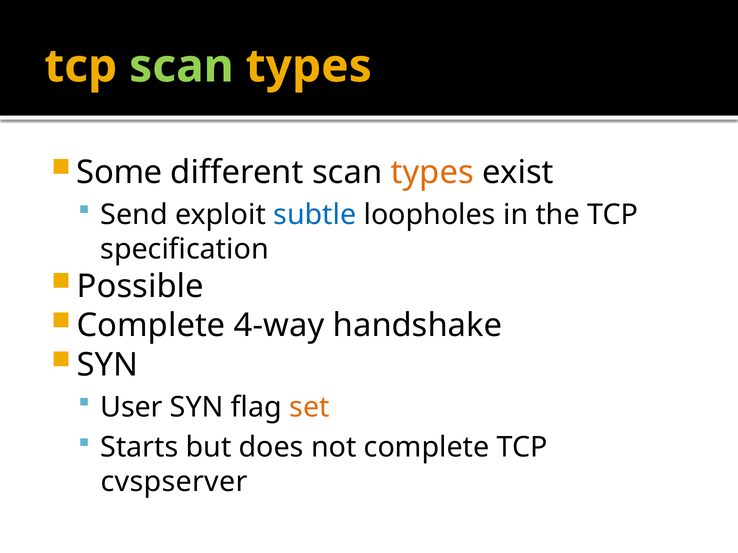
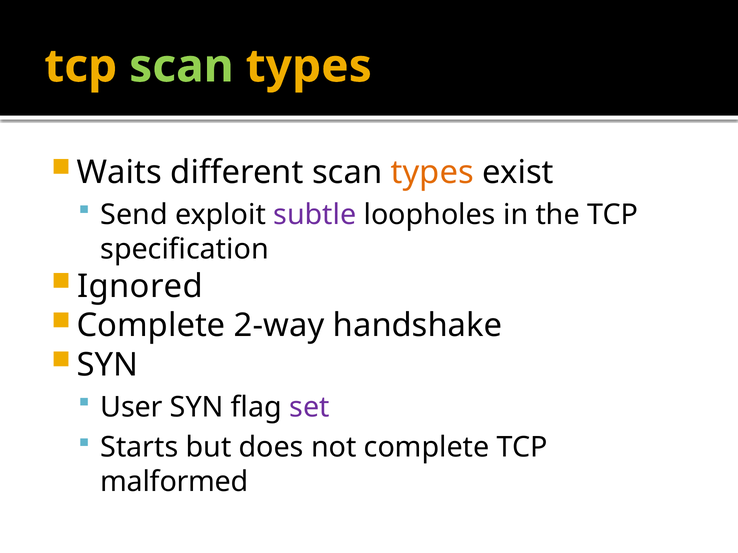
Some: Some -> Waits (119, 173)
subtle colour: blue -> purple (315, 215)
Possible: Possible -> Ignored (140, 287)
4-way: 4-way -> 2-way (279, 326)
set colour: orange -> purple (309, 408)
cvspserver: cvspserver -> malformed (174, 482)
